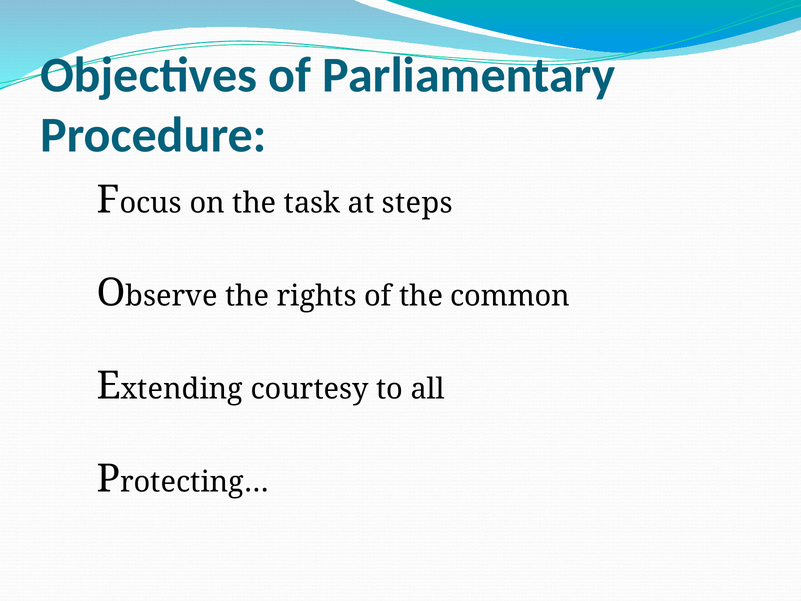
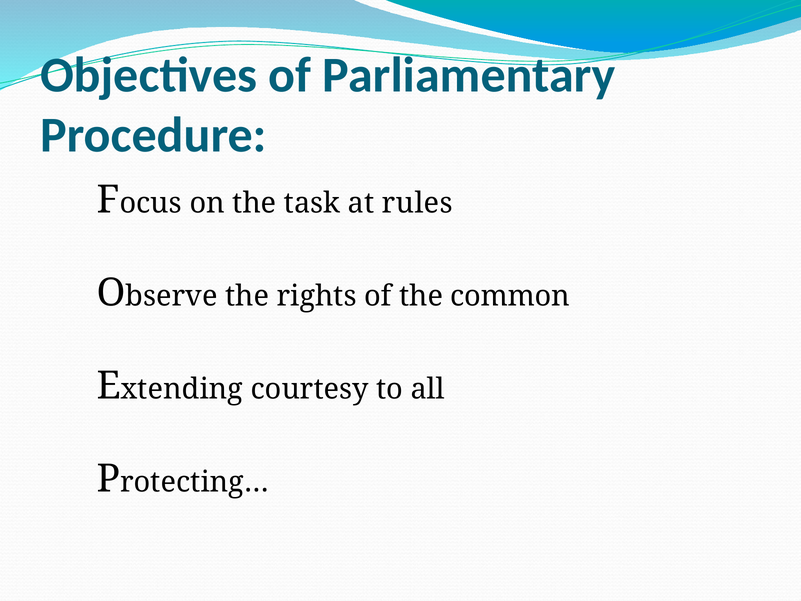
steps: steps -> rules (417, 203)
